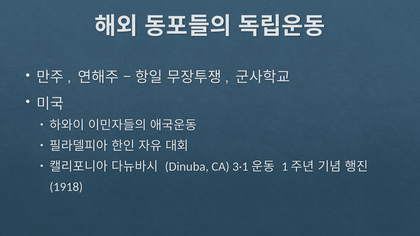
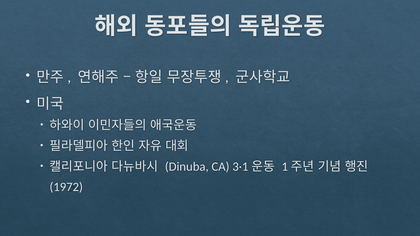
1918: 1918 -> 1972 (66, 187)
